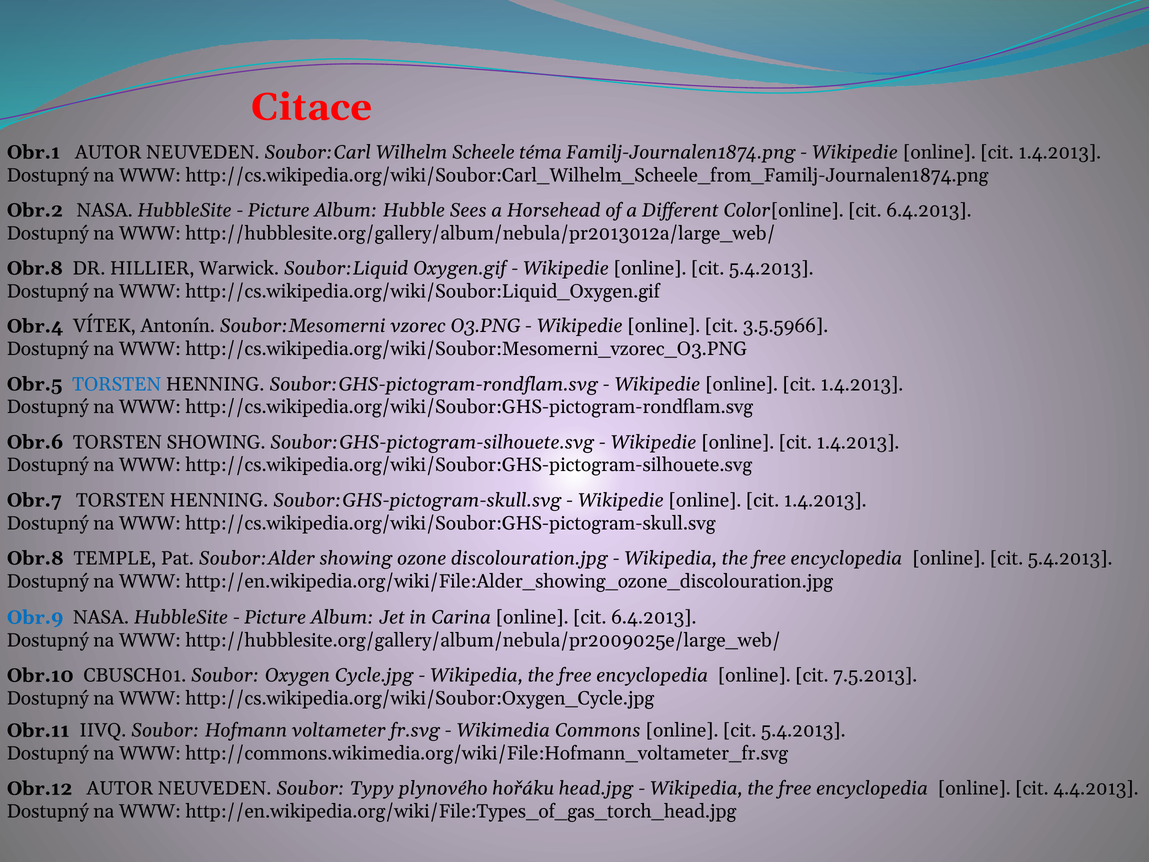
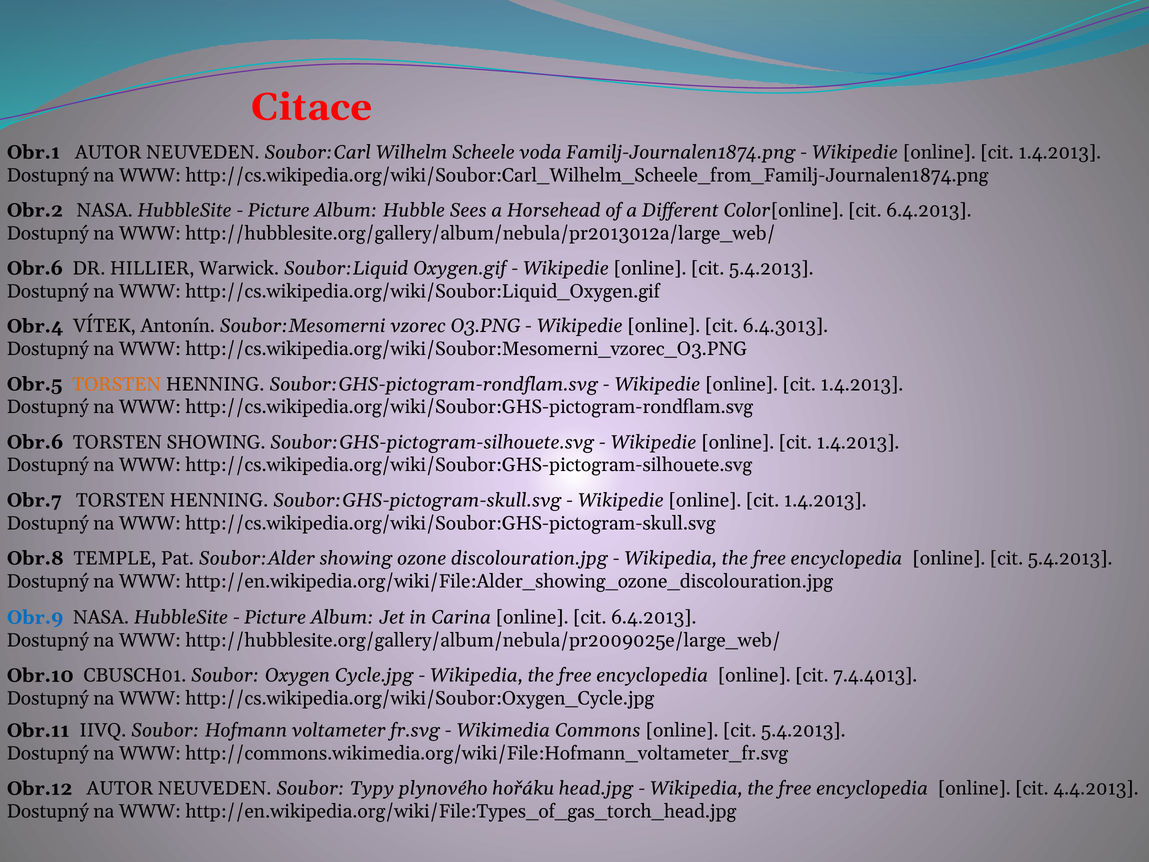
téma: téma -> voda (540, 152)
Obr.8: Obr.8 -> Obr.6 (35, 268)
3.5.5966: 3.5.5966 -> 6.4.3013 (786, 326)
TORSTEN colour: blue -> orange (117, 384)
7.5.2013: 7.5.2013 -> 7.4.4013 (875, 675)
